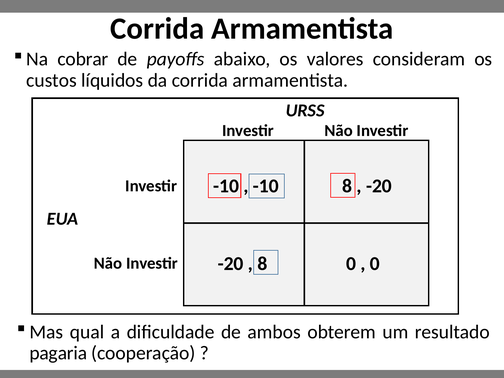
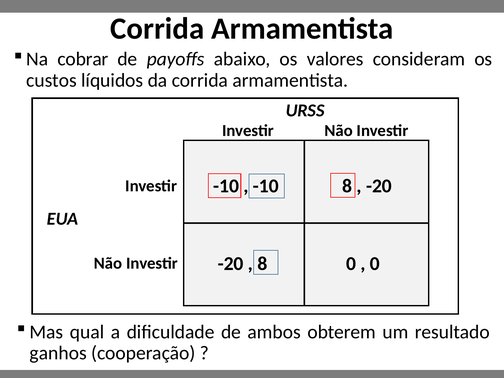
pagaria: pagaria -> ganhos (58, 353)
